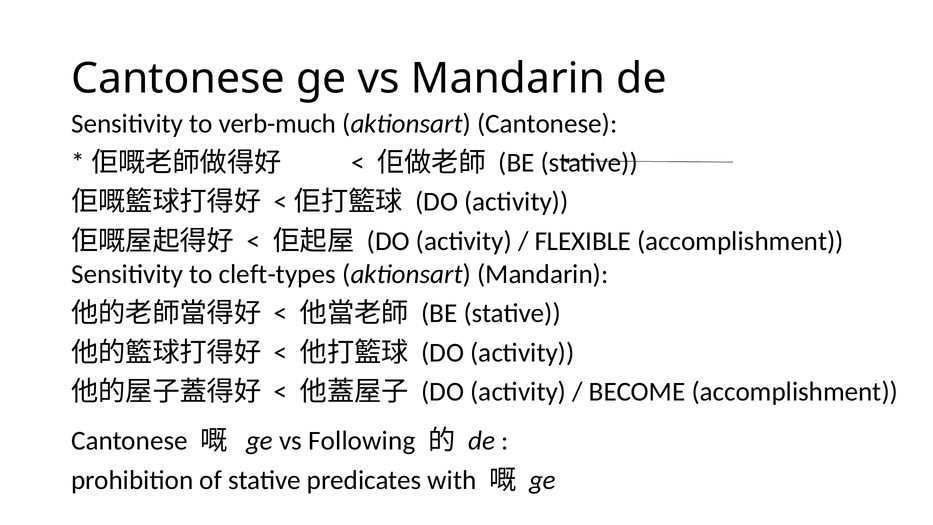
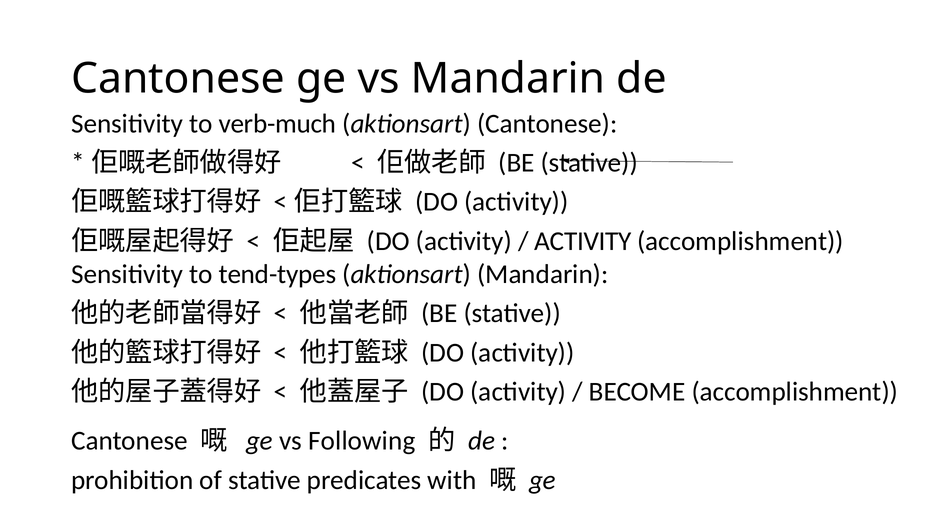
FLEXIBLE: FLEXIBLE -> ACTIVITY (583, 241)
cleft-types: cleft-types -> tend-types (277, 274)
